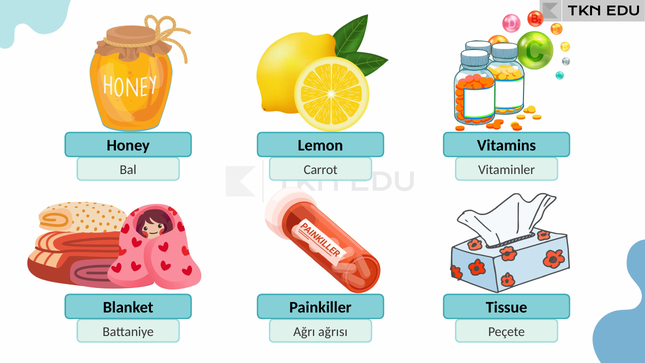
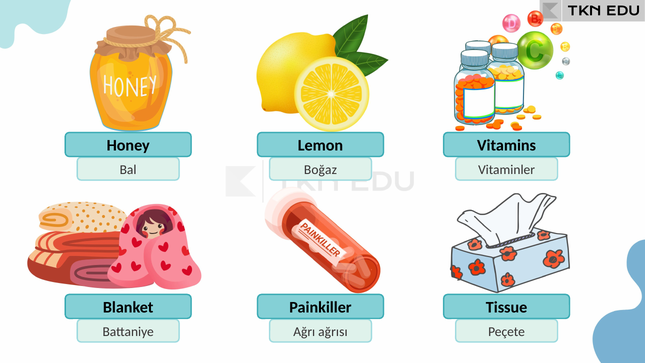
Carrot: Carrot -> Boğaz (320, 170)
